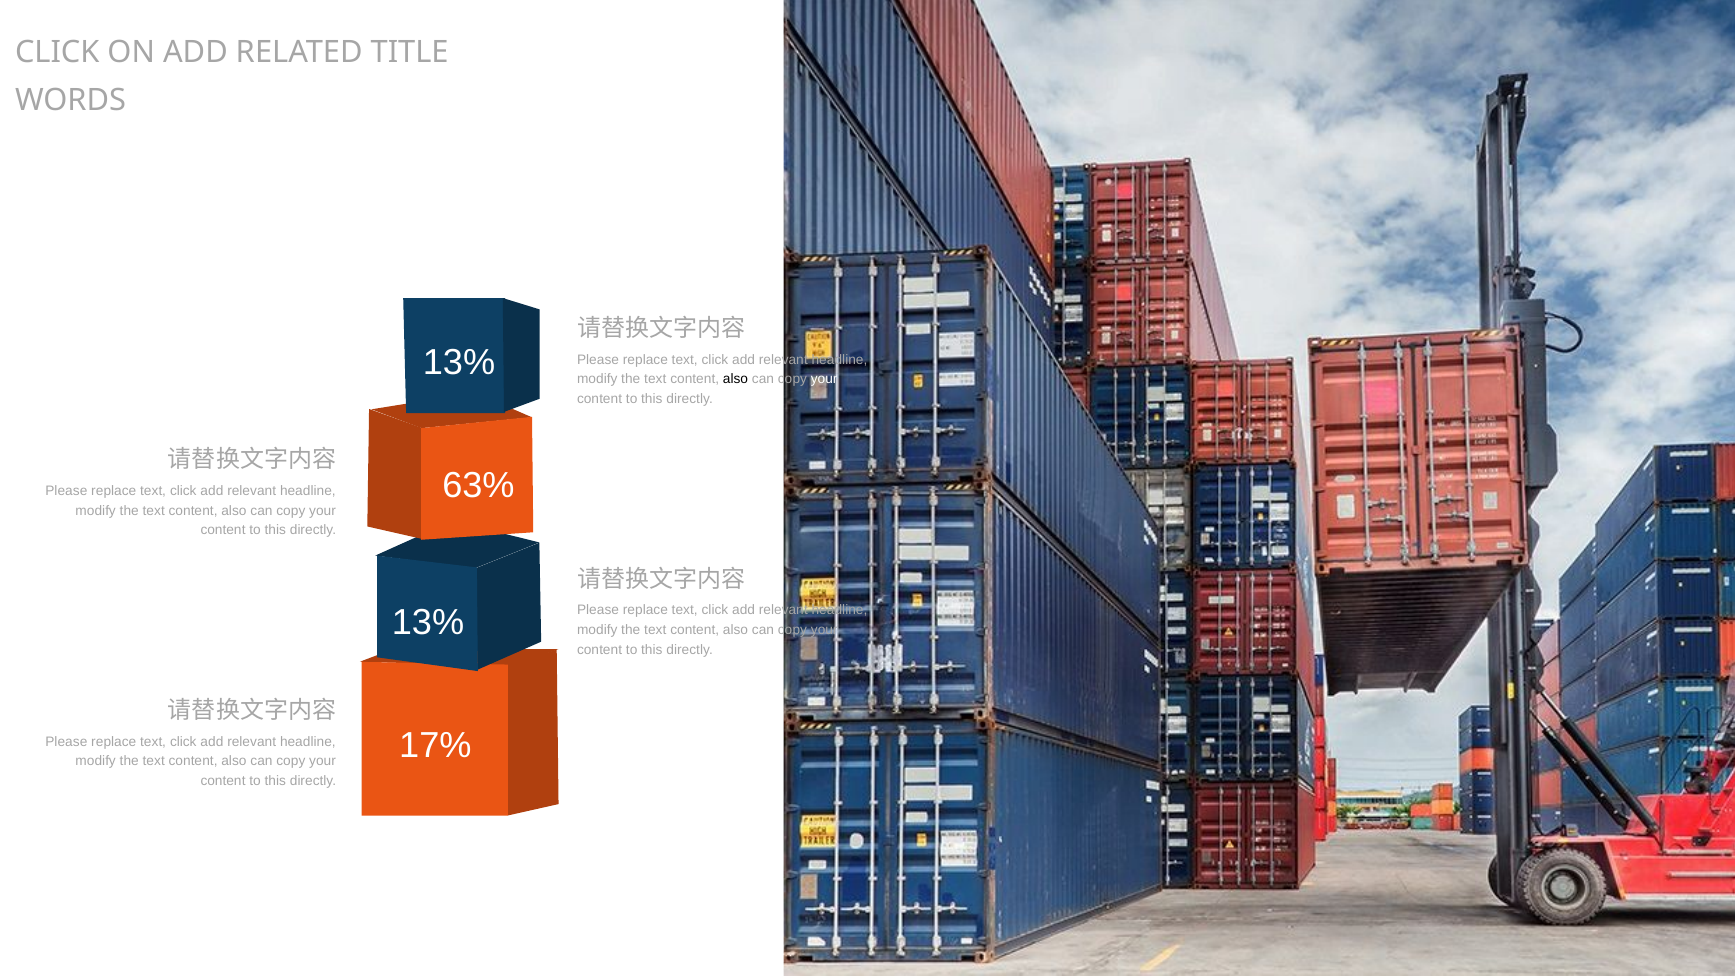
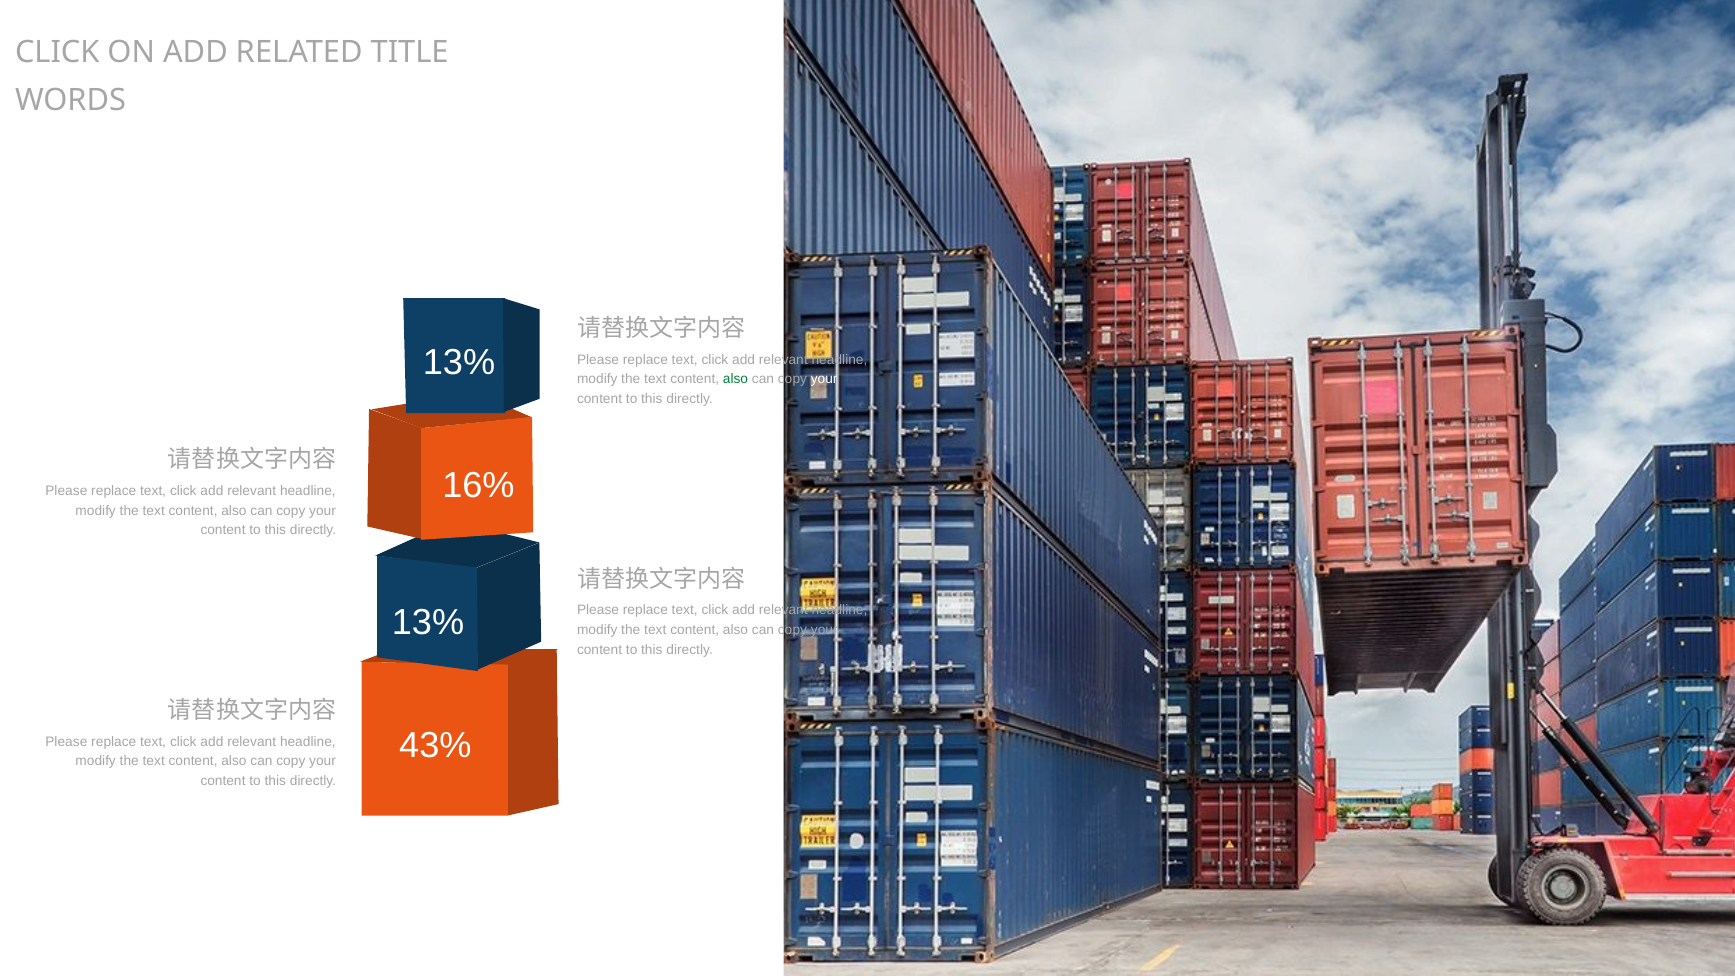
also colour: black -> green (736, 379)
63%: 63% -> 16% (478, 485)
17%: 17% -> 43% (435, 746)
